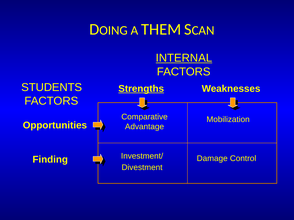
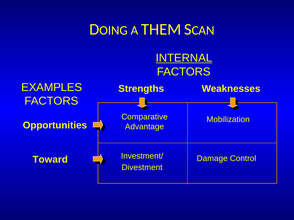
STUDENTS: STUDENTS -> EXAMPLES (52, 87)
Strengths underline: present -> none (141, 89)
Finding: Finding -> Toward (50, 160)
